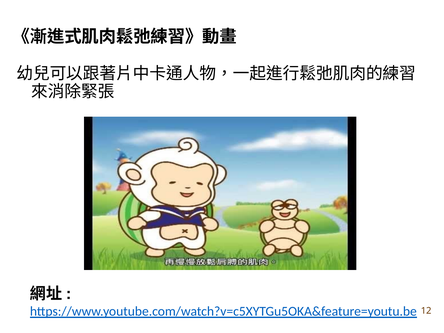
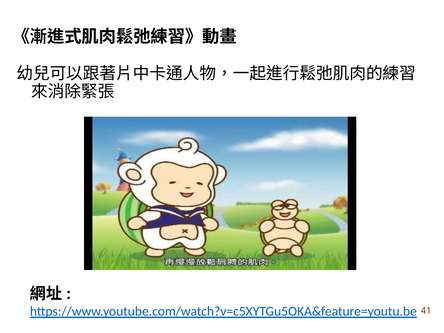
12: 12 -> 41 (426, 311)
